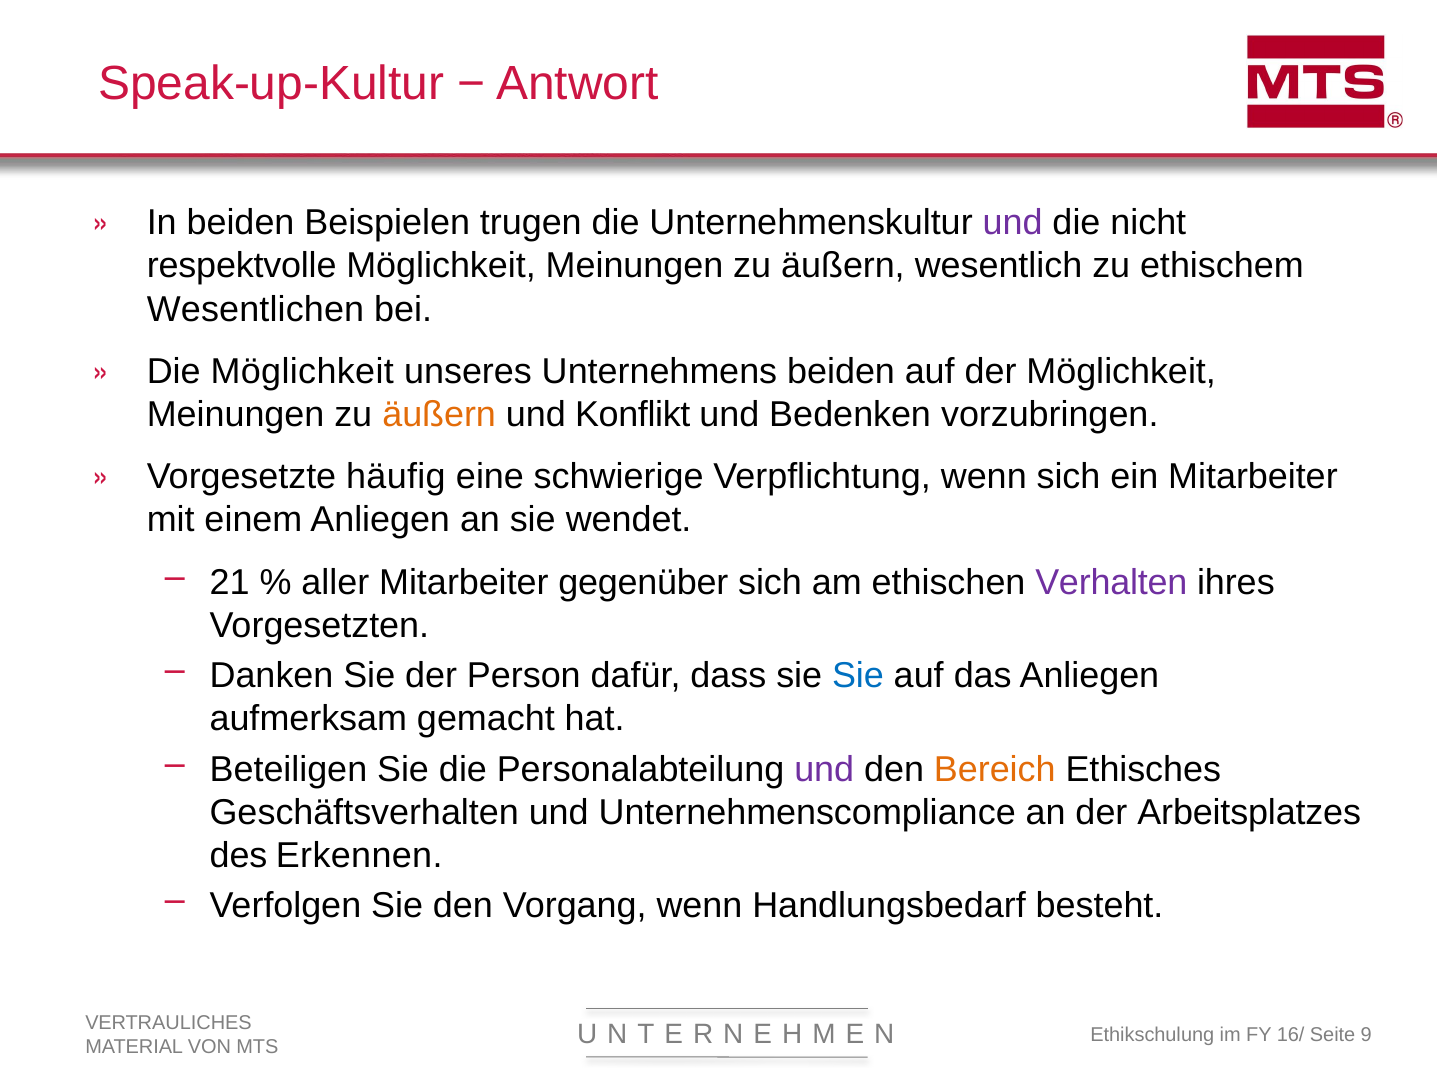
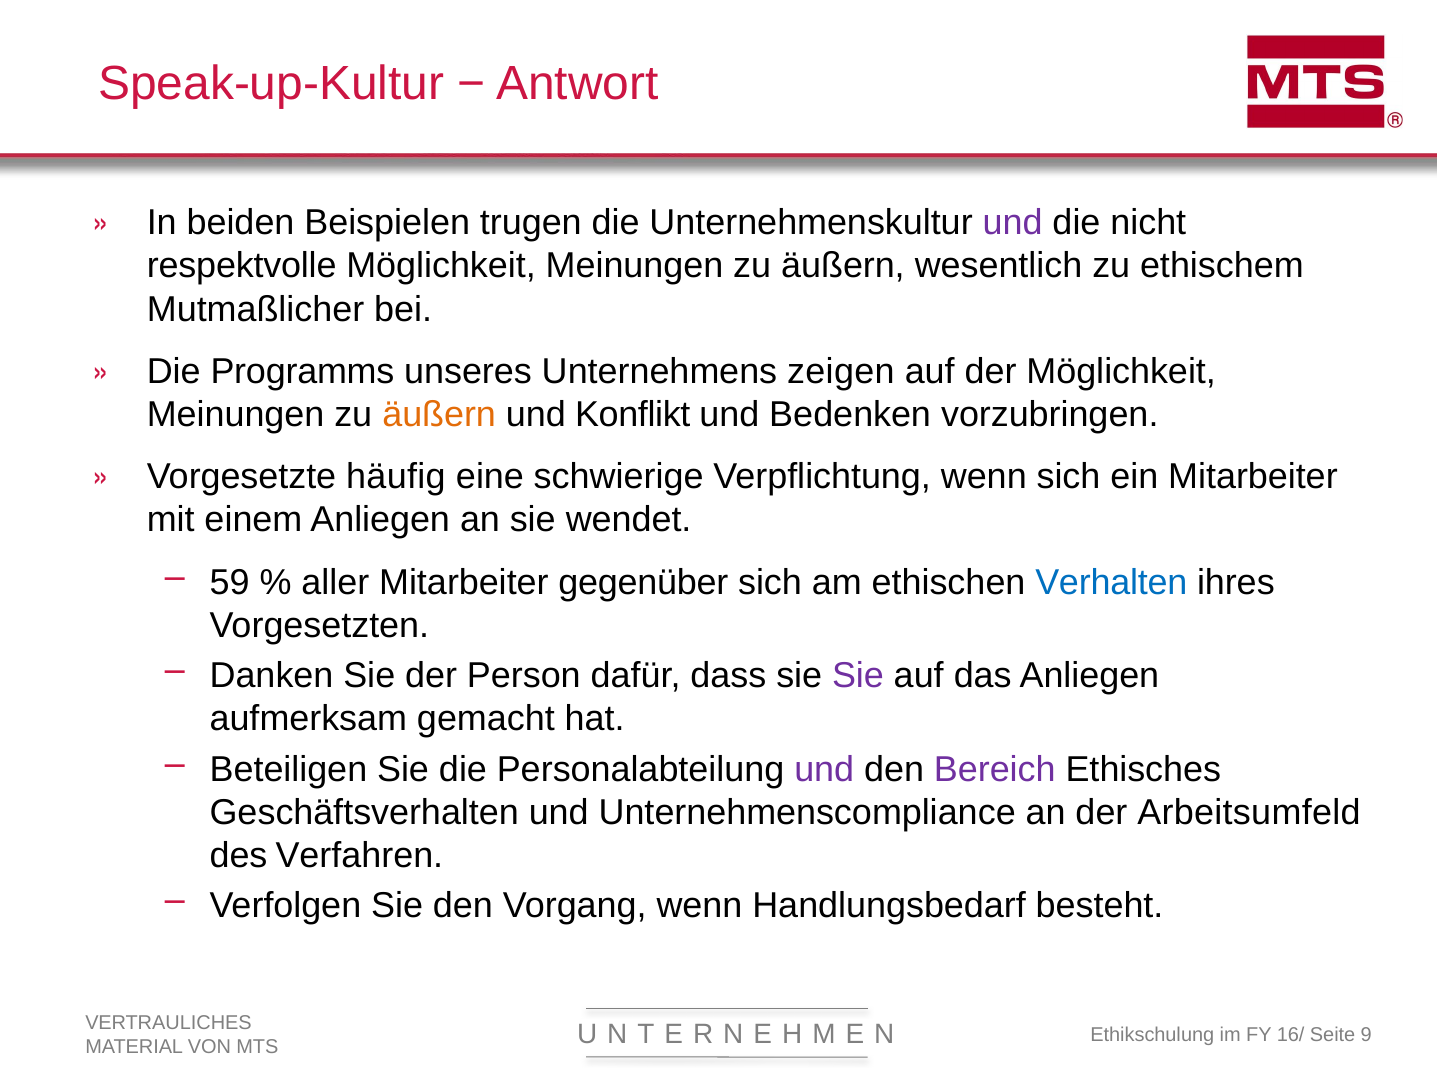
Wesentlichen: Wesentlichen -> Mutmaßlicher (256, 309)
Die Möglichkeit: Möglichkeit -> Programms (302, 371)
Unternehmens beiden: beiden -> zeigen (841, 371)
21: 21 -> 59 (230, 582)
Verhalten colour: purple -> blue (1111, 582)
Sie colour: blue -> purple (858, 676)
Bereich colour: orange -> purple (995, 769)
Arbeitsplatzes: Arbeitsplatzes -> Arbeitsumfeld (1249, 812)
Erkennen: Erkennen -> Verfahren (359, 855)
